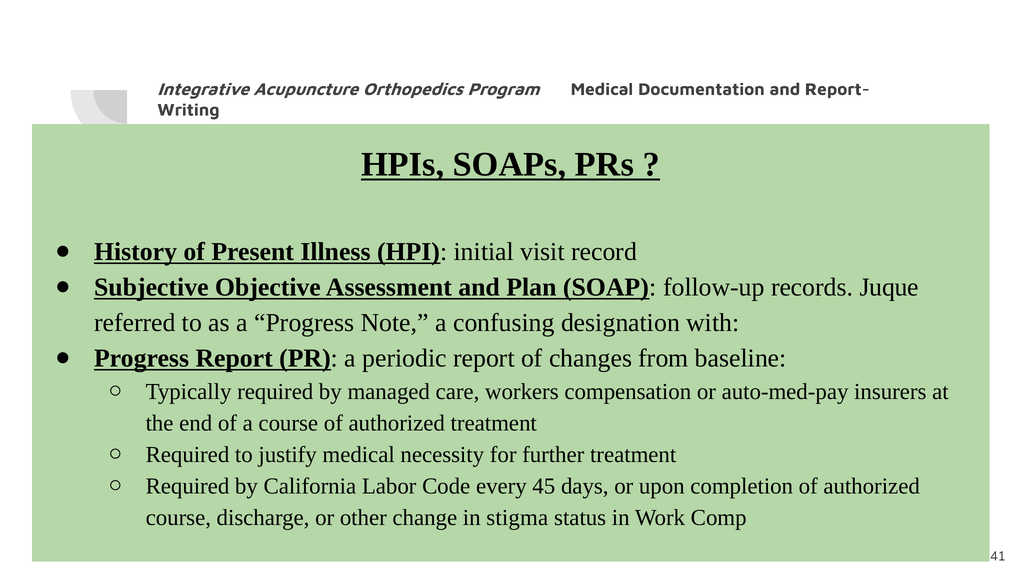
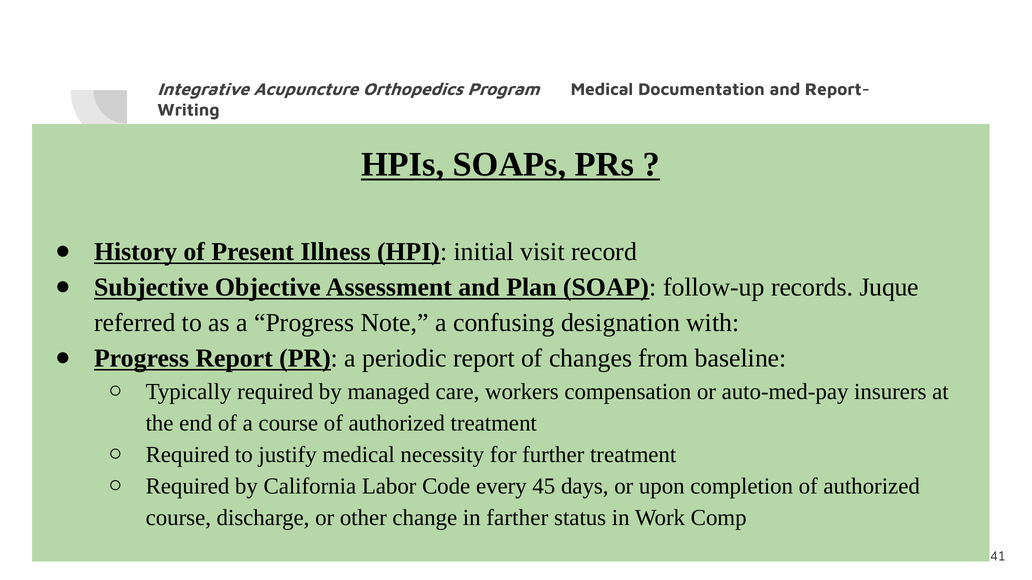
stigma: stigma -> farther (517, 518)
